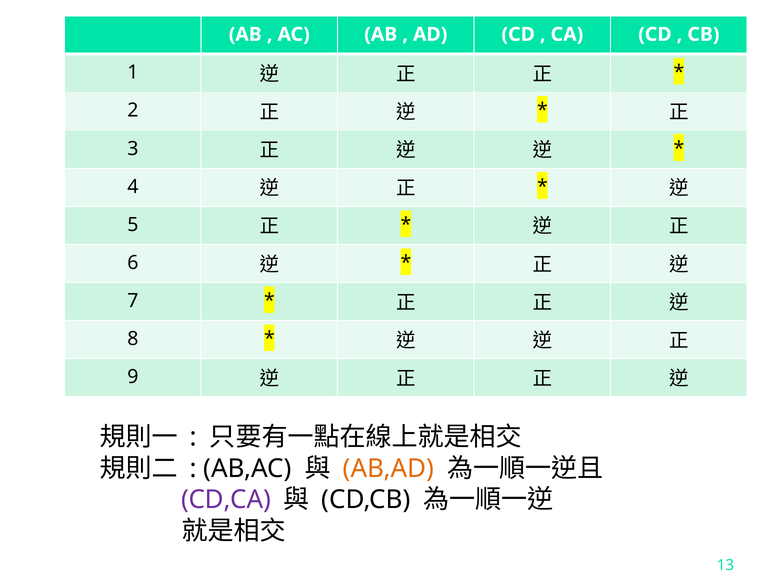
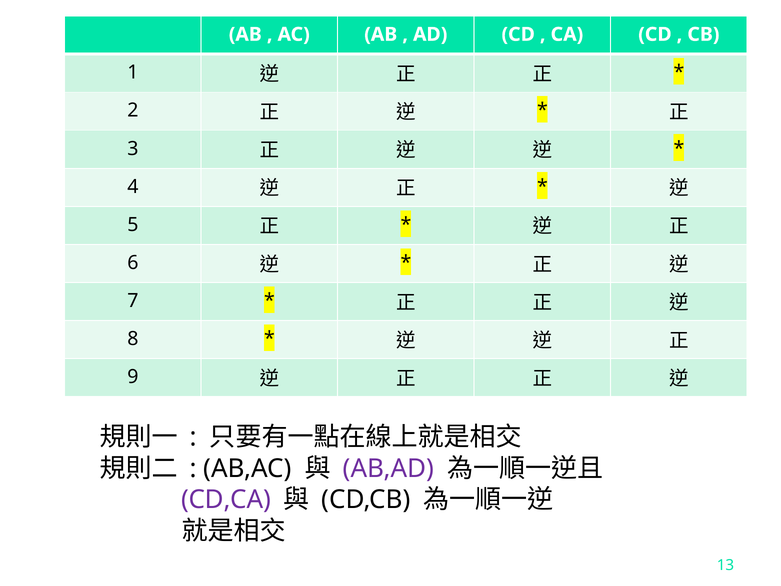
AB,AD colour: orange -> purple (389, 468)
